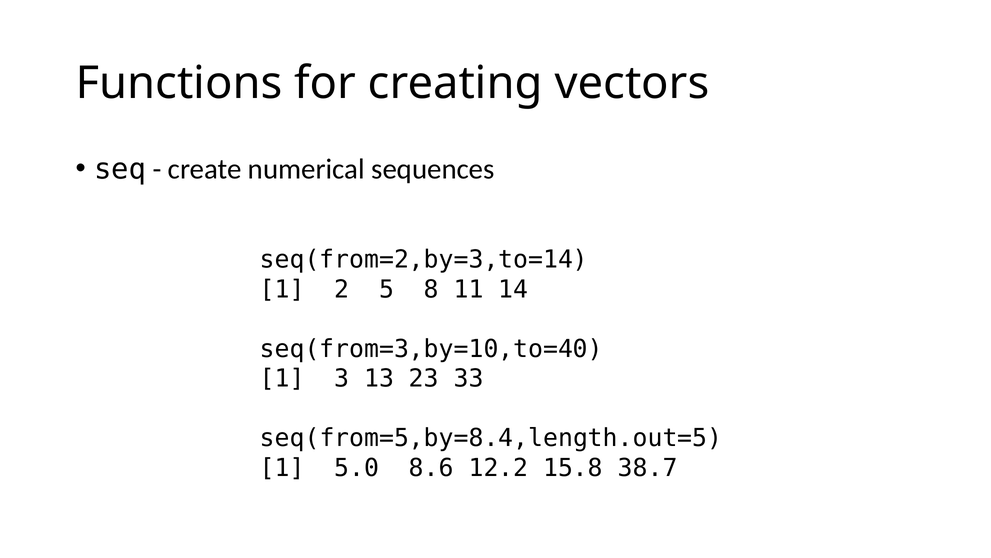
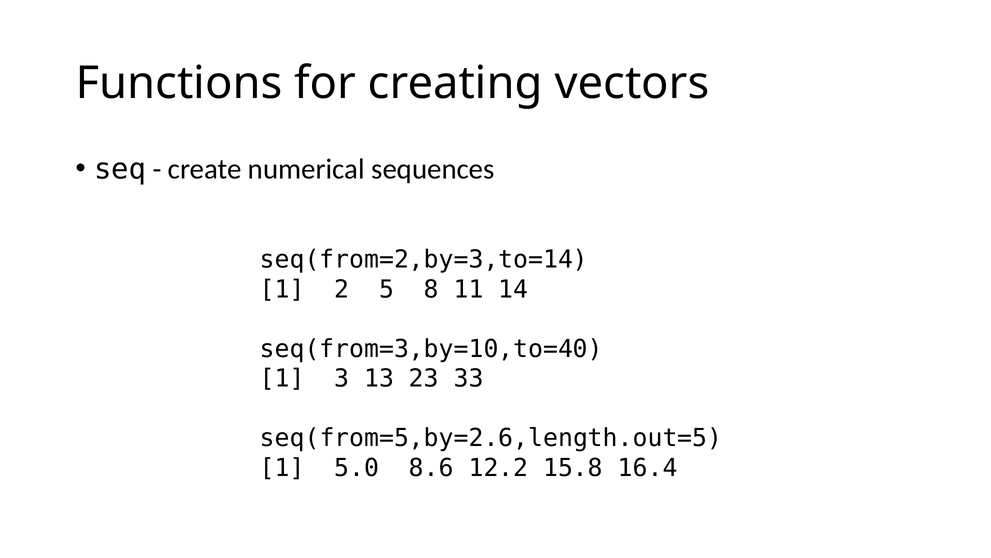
seq(from=5,by=8.4,length.out=5: seq(from=5,by=8.4,length.out=5 -> seq(from=5,by=2.6,length.out=5 (491, 438)
38.7: 38.7 -> 16.4 (648, 468)
